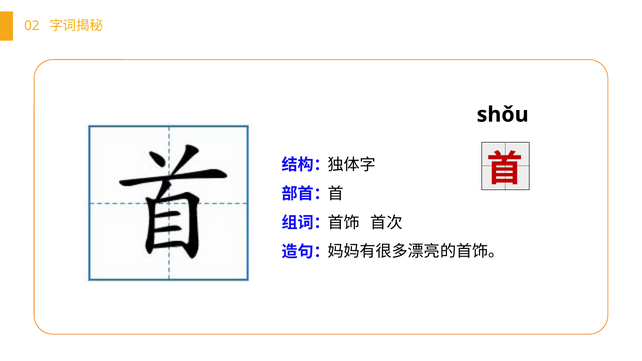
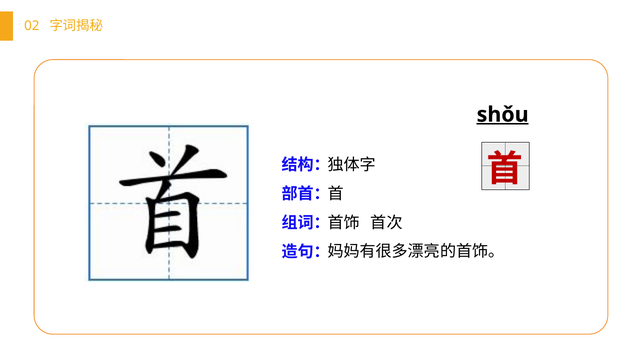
shǒu underline: none -> present (503, 115)
